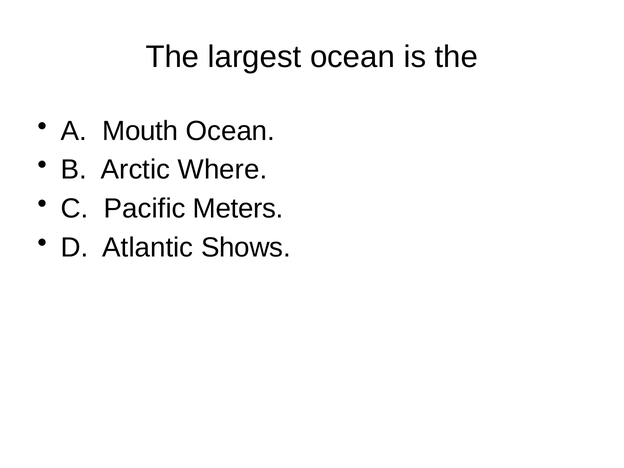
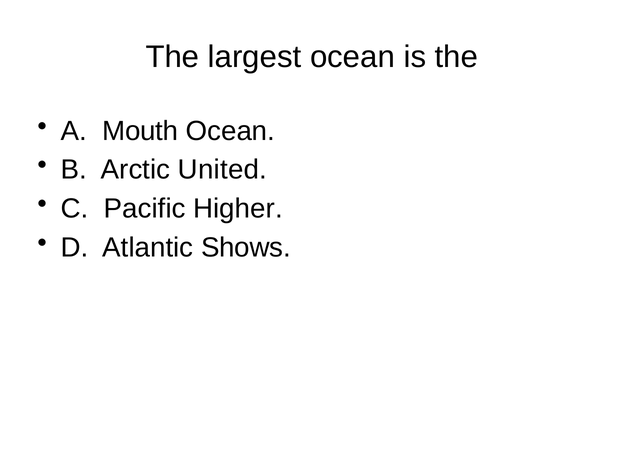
Where: Where -> United (222, 170)
Meters: Meters -> Higher (238, 209)
